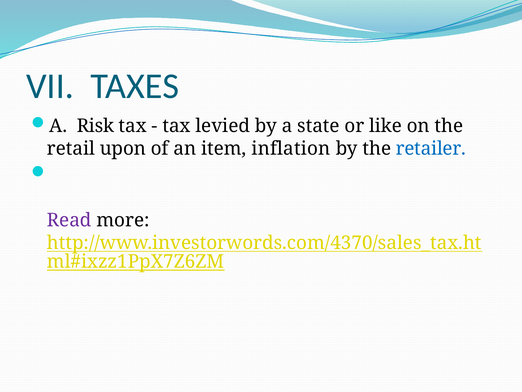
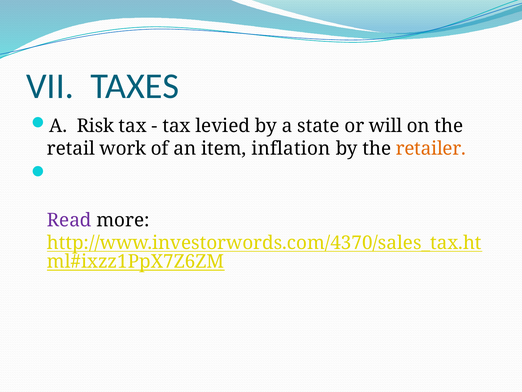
like: like -> will (386, 126)
upon: upon -> work (123, 148)
retailer colour: blue -> orange (431, 148)
